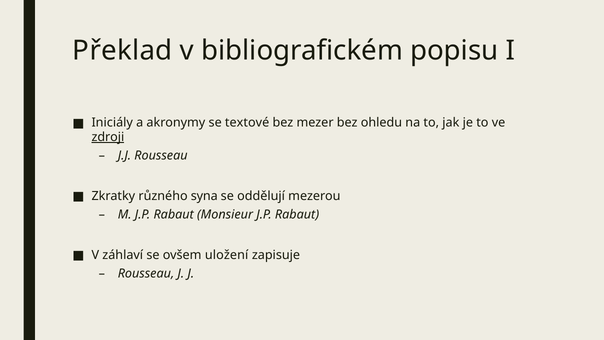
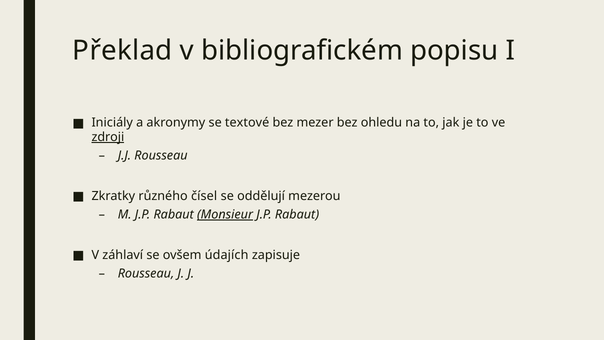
syna: syna -> čísel (204, 196)
Monsieur underline: none -> present (225, 214)
uložení: uložení -> údajích (227, 255)
